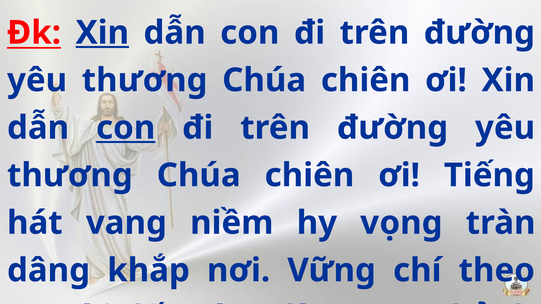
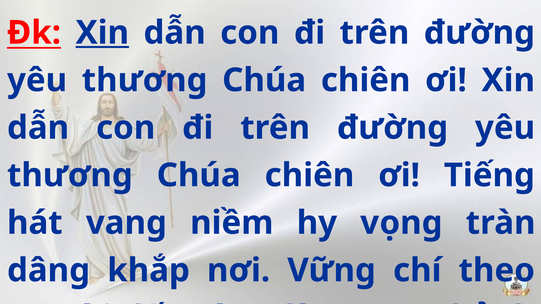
con underline: present -> none (126, 128)
